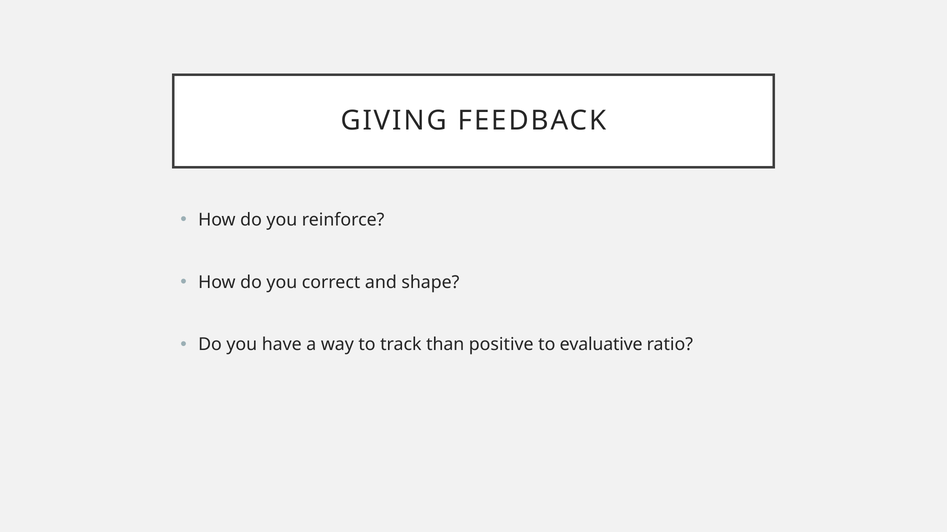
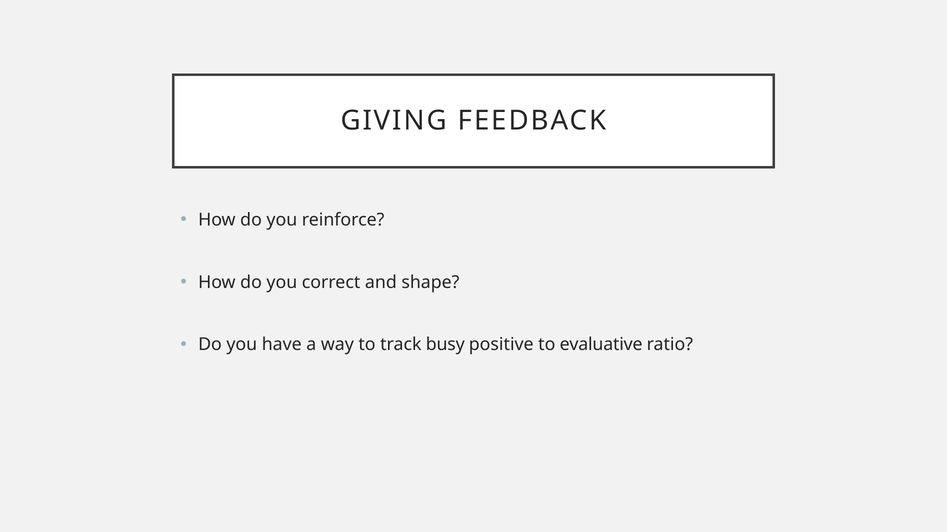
than: than -> busy (445, 345)
